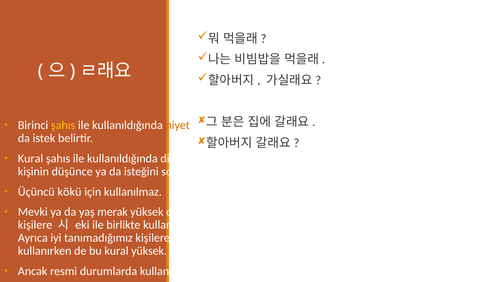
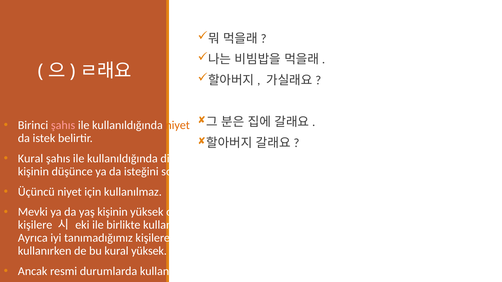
şahıs colour: yellow -> pink (63, 125)
Üçüncü kökü: kökü -> niyet (70, 192)
yaş merak: merak -> kişinin (113, 212)
